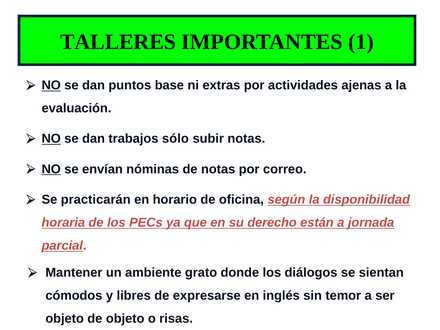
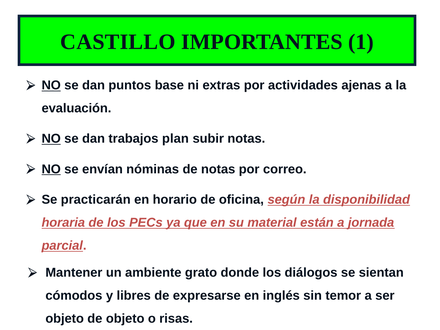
TALLERES: TALLERES -> CASTILLO (118, 42)
sólo: sólo -> plan (175, 139)
derecho: derecho -> material (272, 223)
